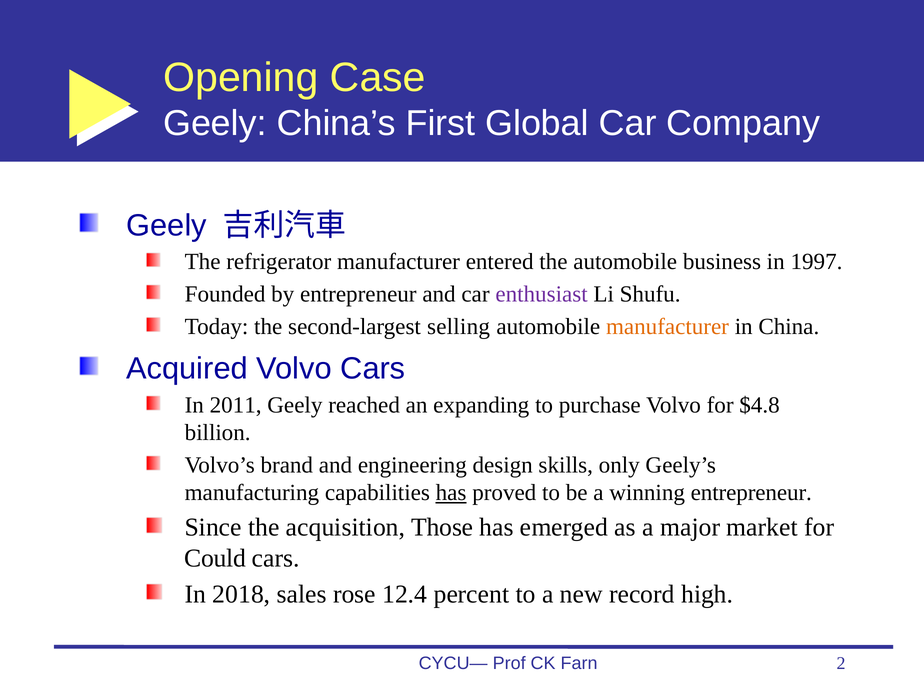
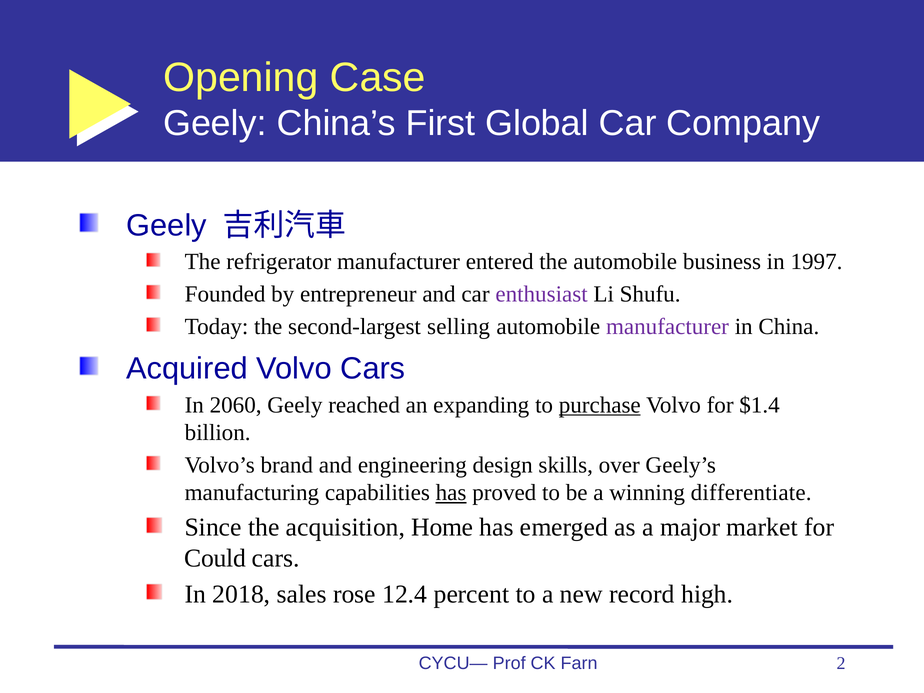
manufacturer colour: orange -> purple (667, 327)
2011: 2011 -> 2060 (236, 405)
purchase underline: none -> present (600, 405)
$4.8: $4.8 -> $1.4 (759, 405)
only: only -> over (619, 465)
winning entrepreneur: entrepreneur -> differentiate (751, 493)
Those: Those -> Home (442, 527)
